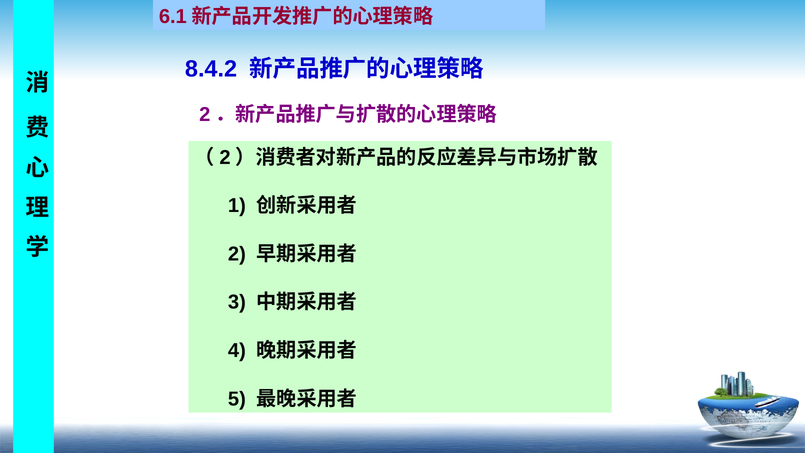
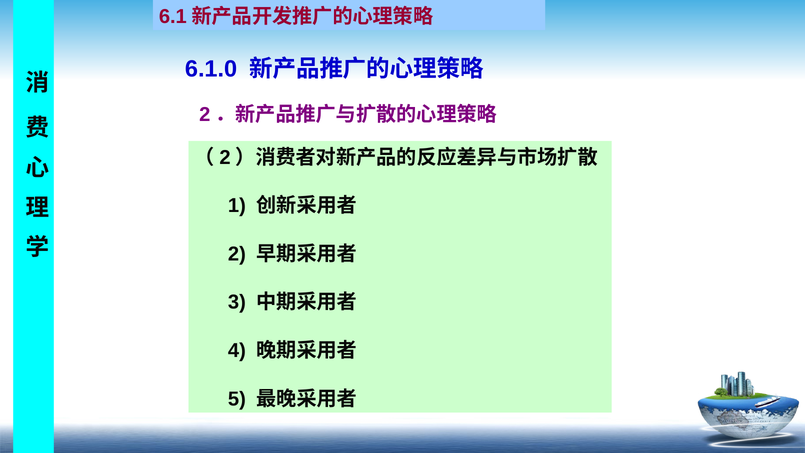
8.4.2: 8.4.2 -> 6.1.0 (211, 69)
